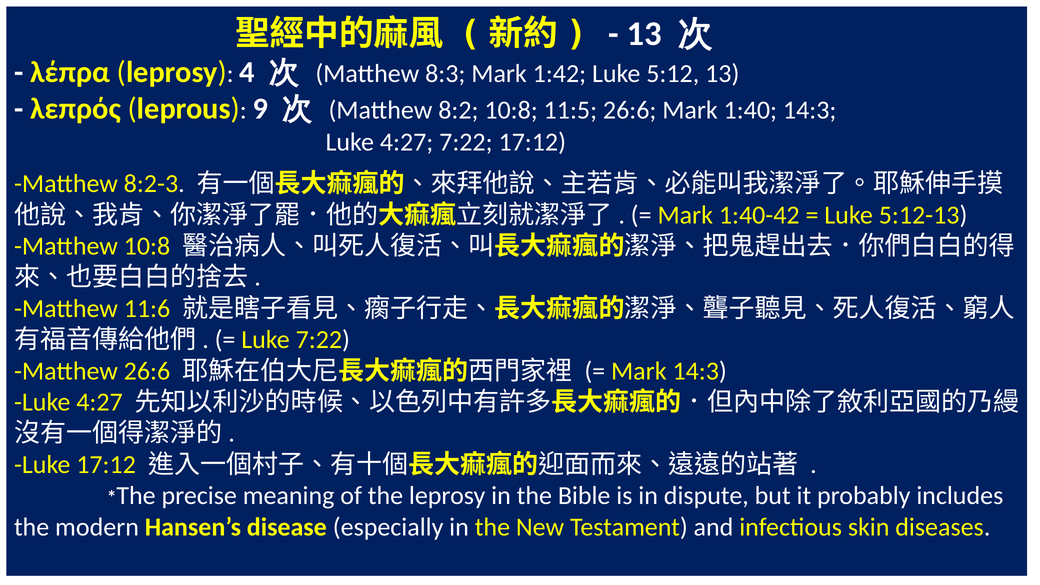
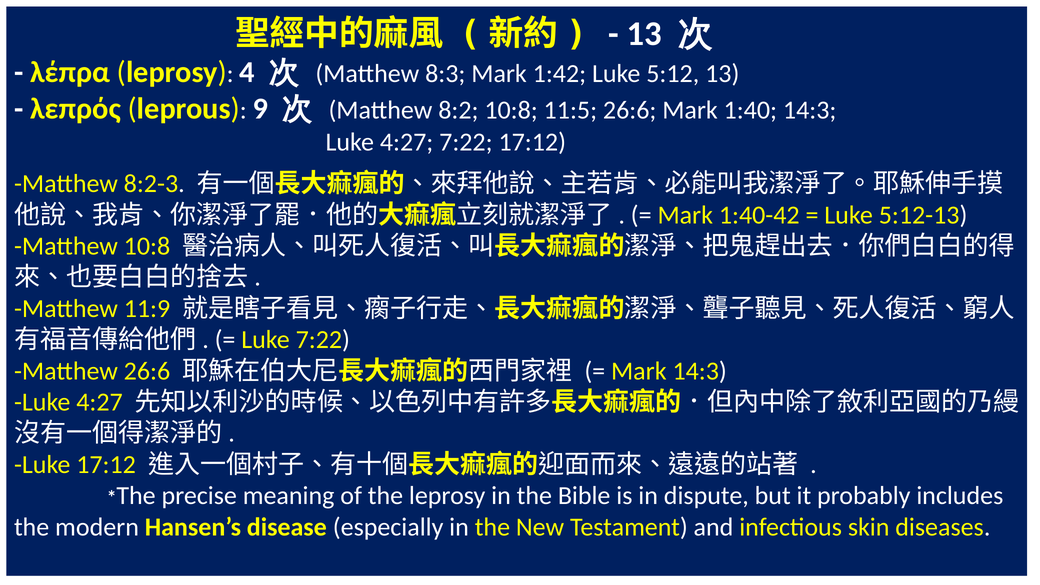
11:6: 11:6 -> 11:9 (147, 309)
